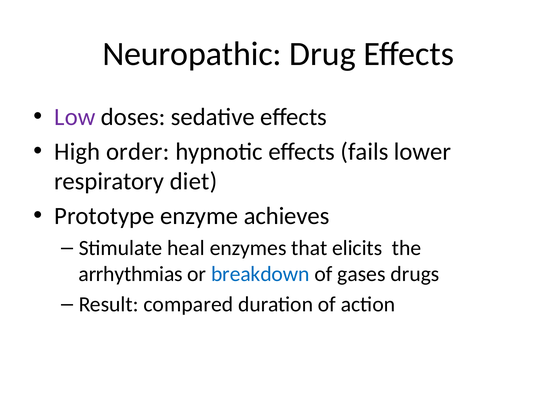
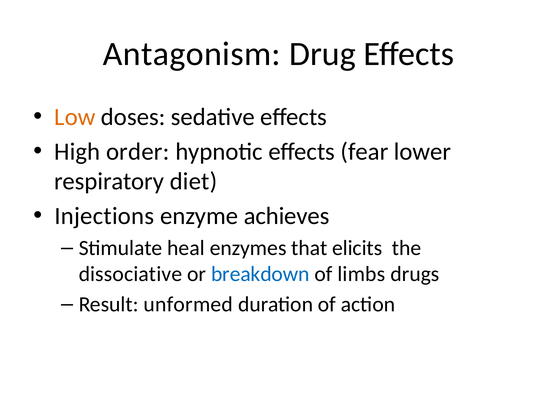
Neuropathic: Neuropathic -> Antagonism (192, 54)
Low colour: purple -> orange (75, 117)
fails: fails -> fear (364, 152)
Prototype: Prototype -> Injections (104, 216)
arrhythmias: arrhythmias -> dissociative (130, 274)
gases: gases -> limbs (361, 274)
compared: compared -> unformed (188, 304)
